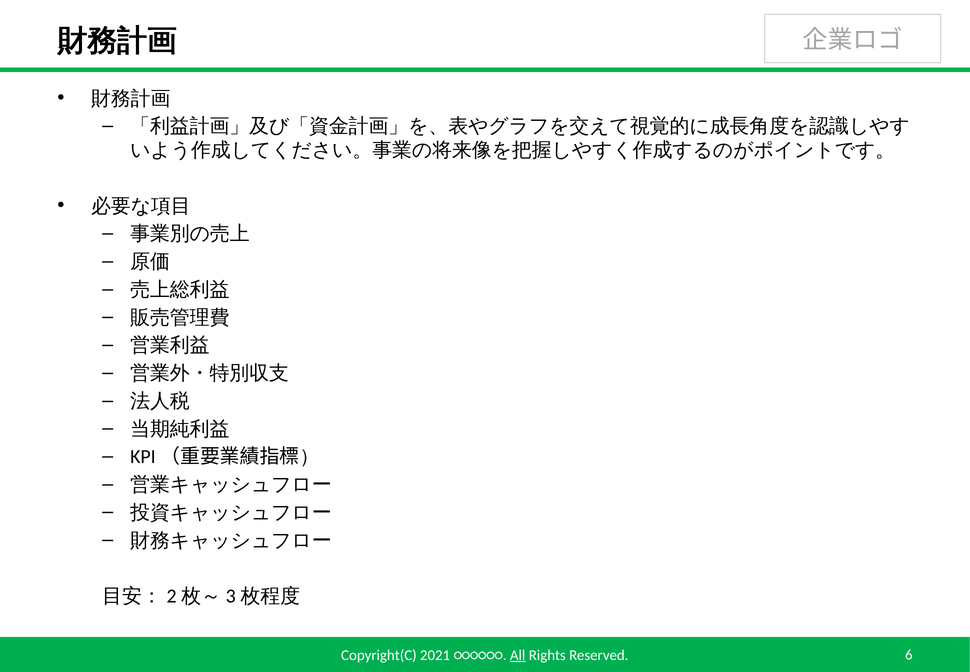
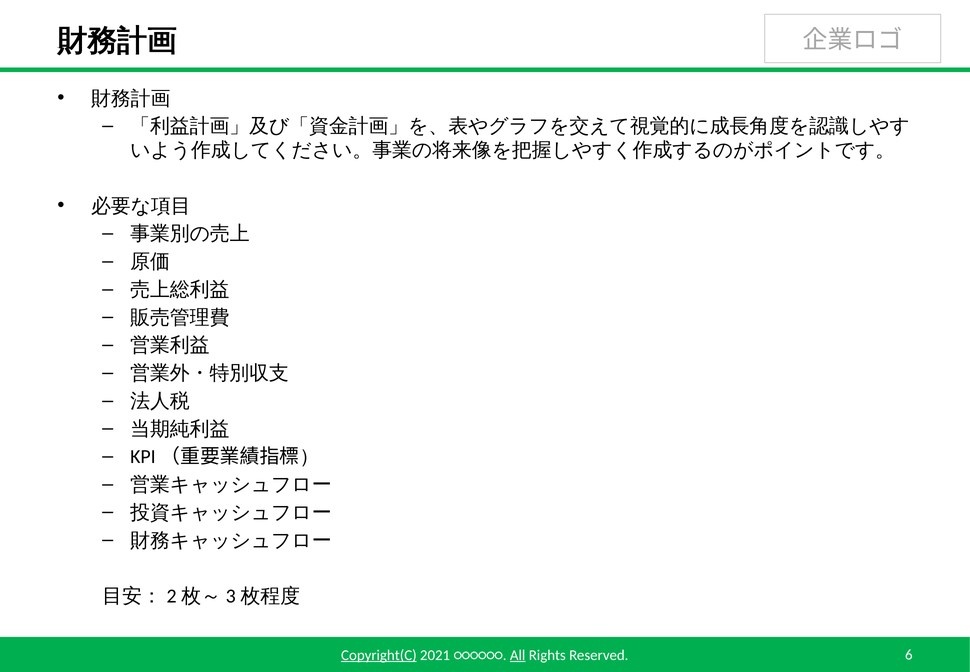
Copyright(C underline: none -> present (379, 655)
